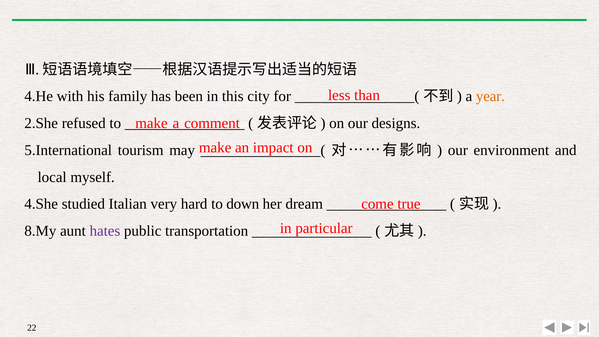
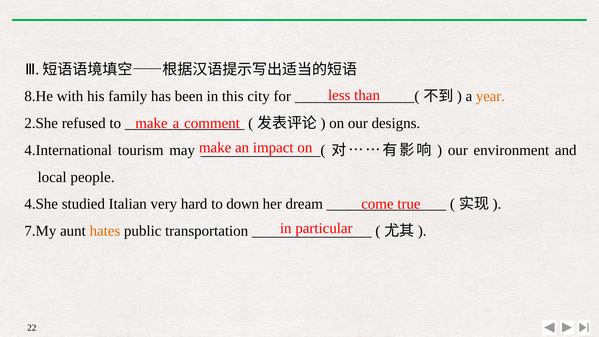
4.He: 4.He -> 8.He (39, 96)
5.International: 5.International -> 4.International (68, 150)
myself: myself -> people (93, 177)
8.My: 8.My -> 7.My (40, 231)
hates colour: purple -> orange (105, 231)
